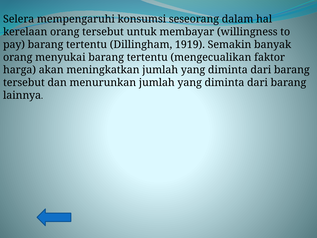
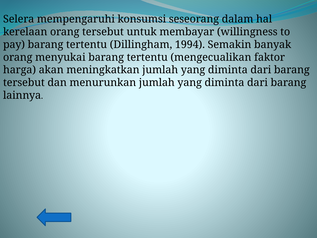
1919: 1919 -> 1994 (190, 45)
